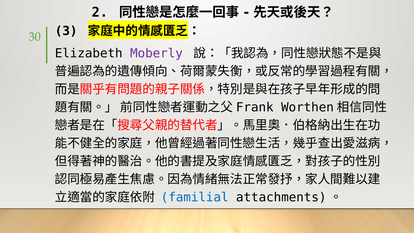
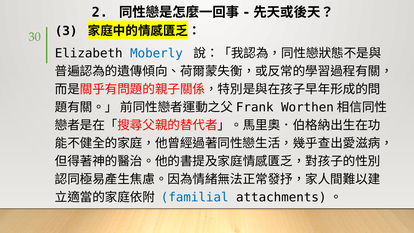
Moberly colour: purple -> blue (156, 53)
